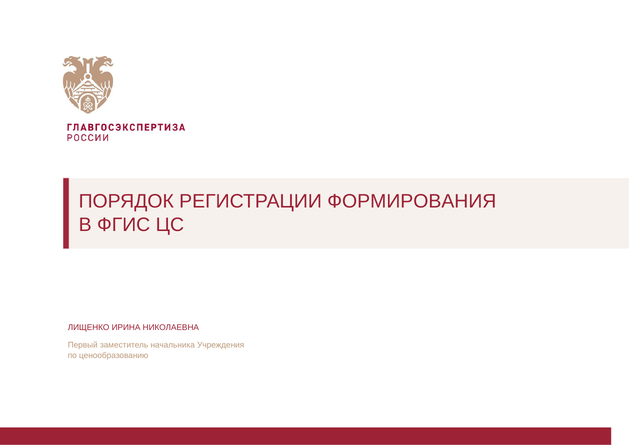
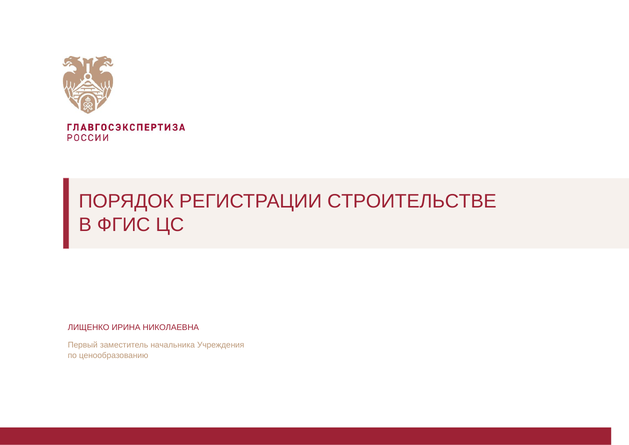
ФОРМИРОВАНИЯ: ФОРМИРОВАНИЯ -> СТРОИТЕЛЬСТВЕ (412, 201)
